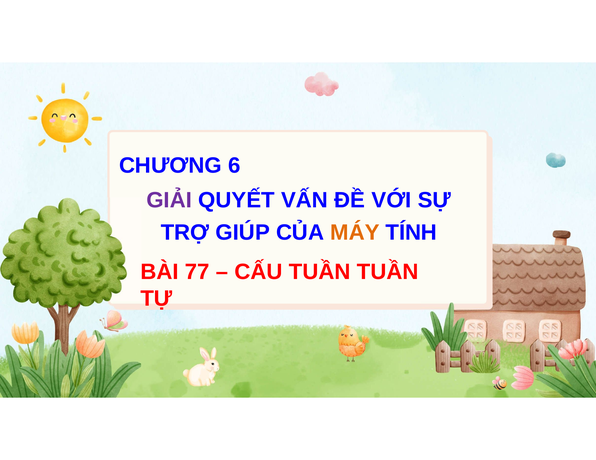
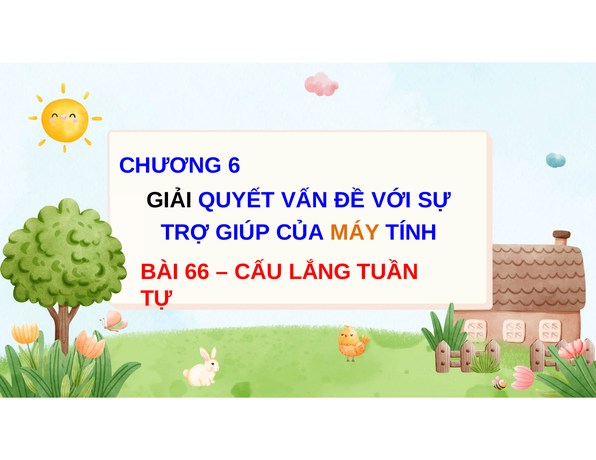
GIẢI colour: purple -> black (169, 200)
77: 77 -> 66 (197, 272)
CẤU TUẦN: TUẦN -> LẮNG (320, 272)
